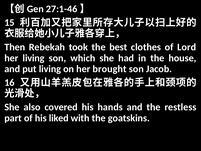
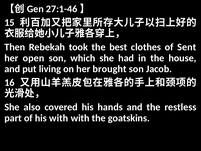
Lord: Lord -> Sent (187, 47)
her living: living -> open (34, 58)
his liked: liked -> with (59, 118)
